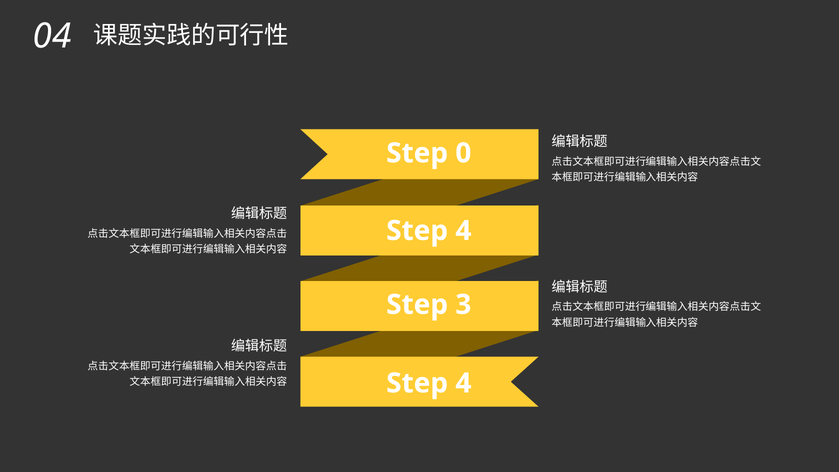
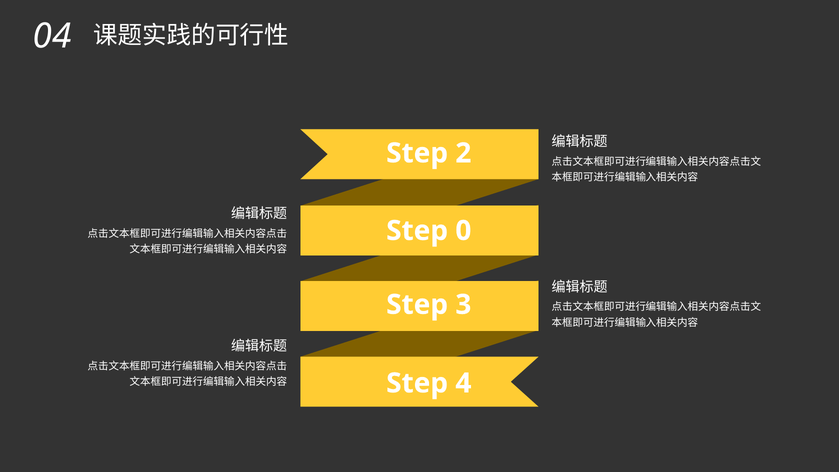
0: 0 -> 2 (463, 153)
4: 4 -> 0 (463, 231)
